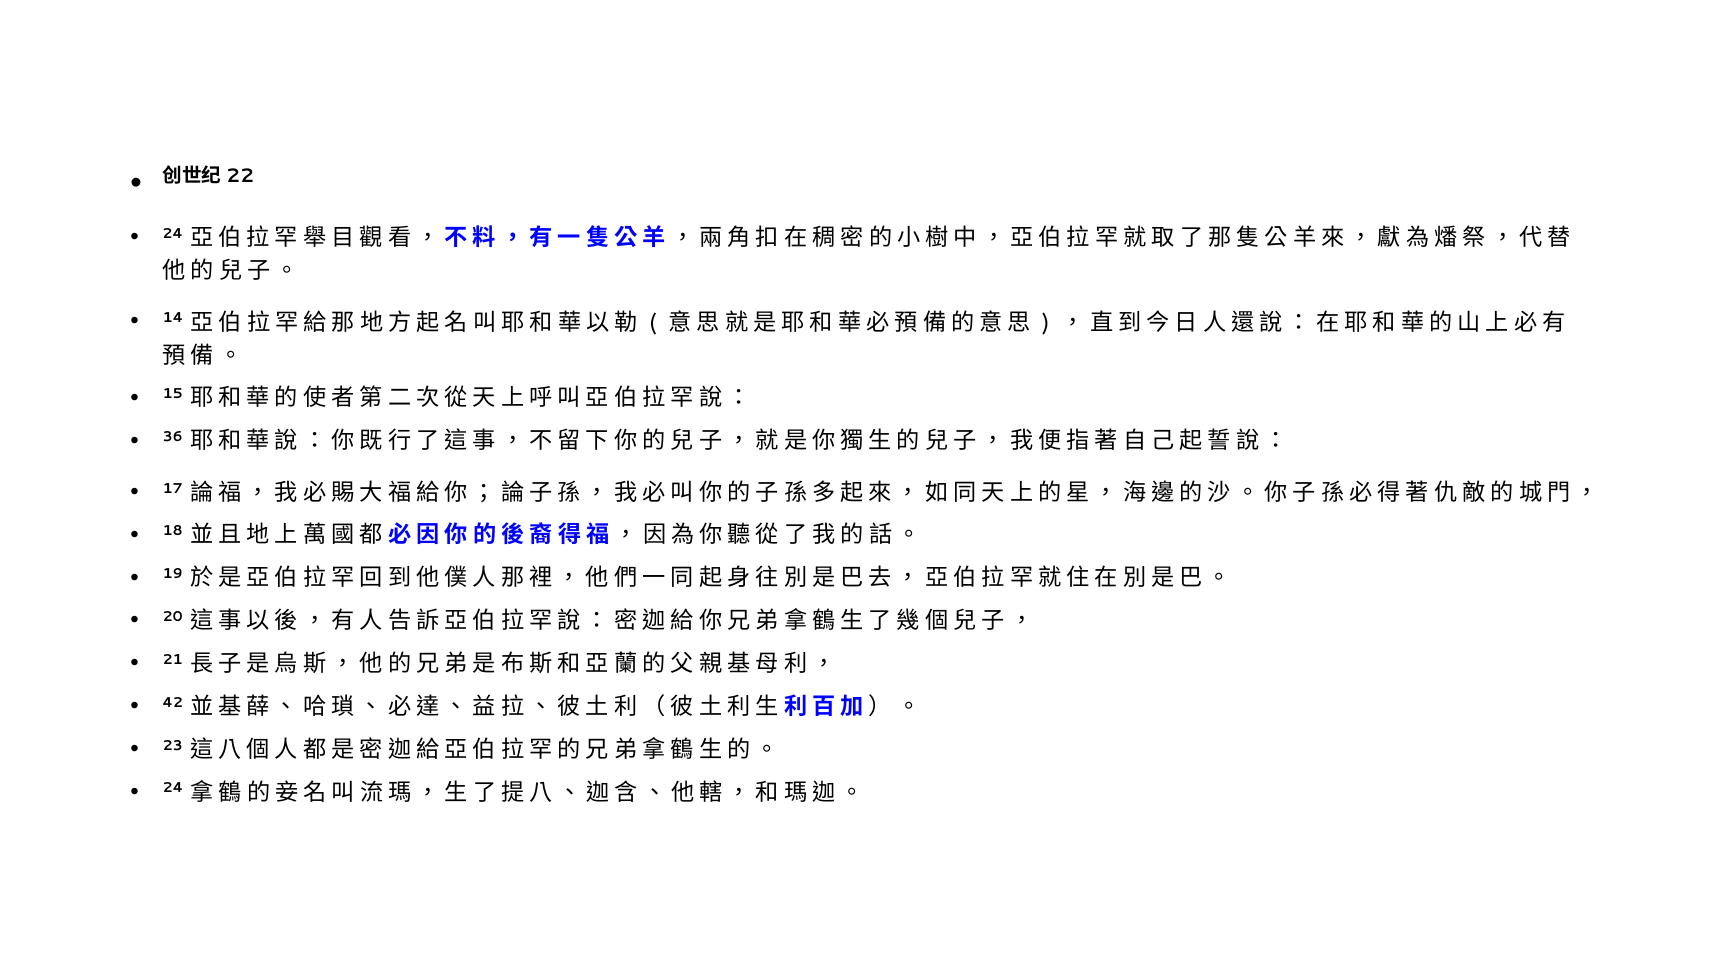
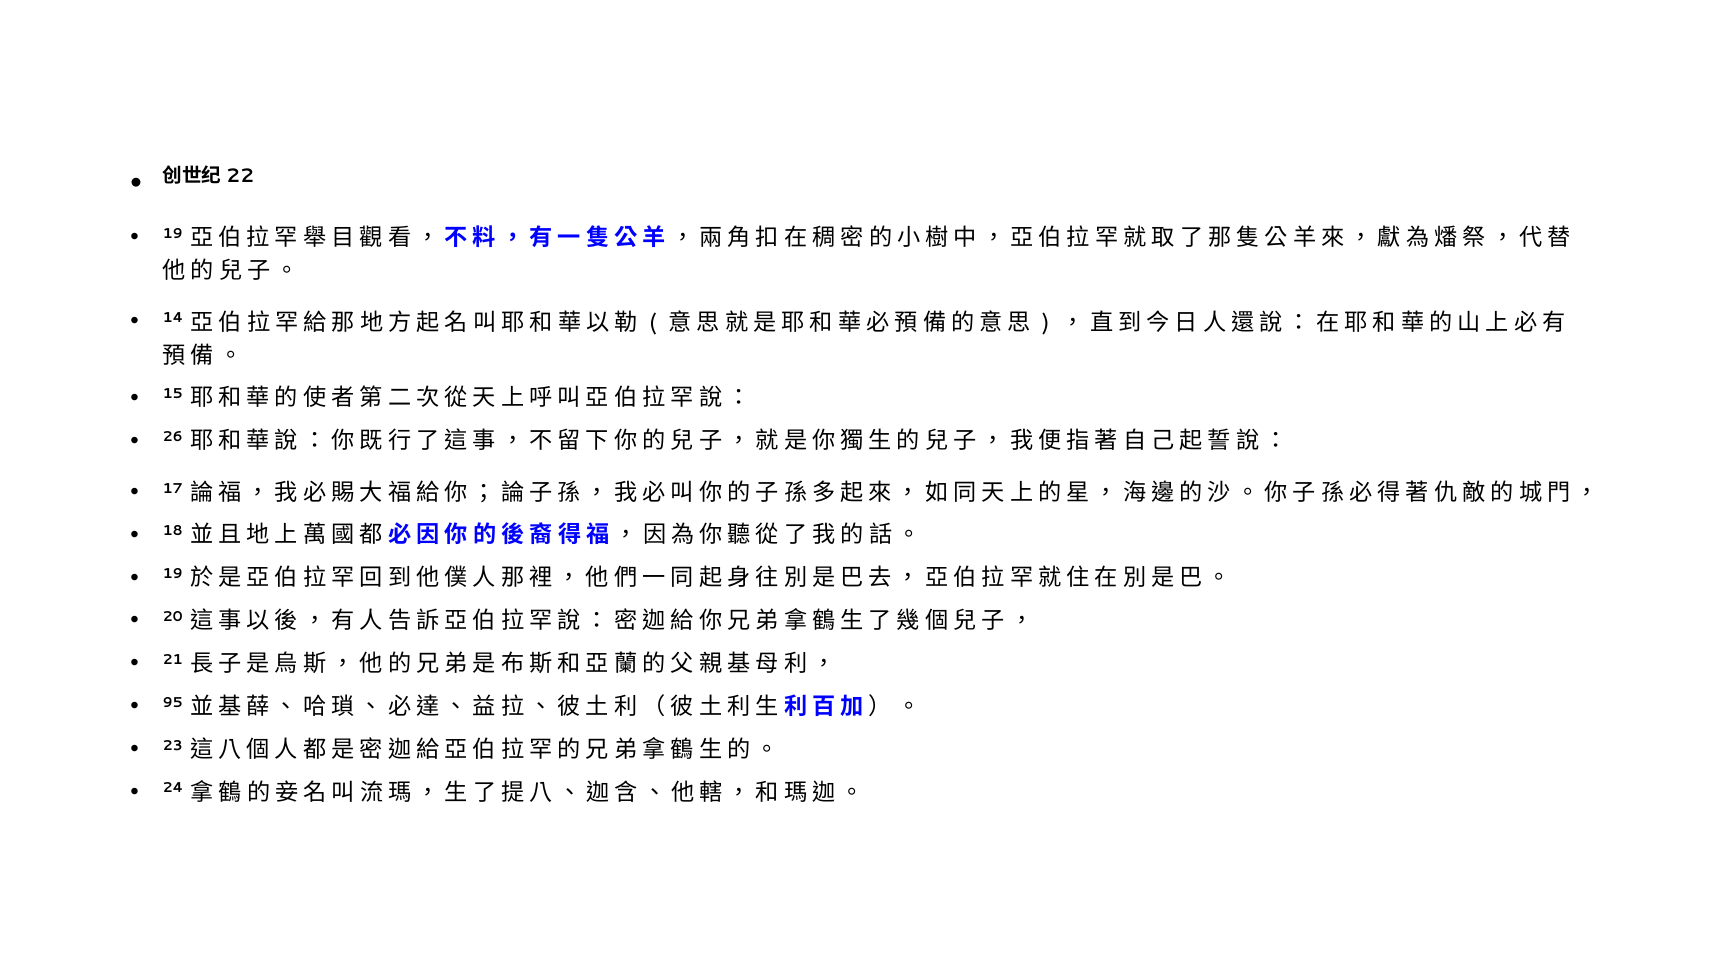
24: 24 -> 19 (173, 234)
36: 36 -> 26 (173, 437)
42: 42 -> 95 (173, 703)
